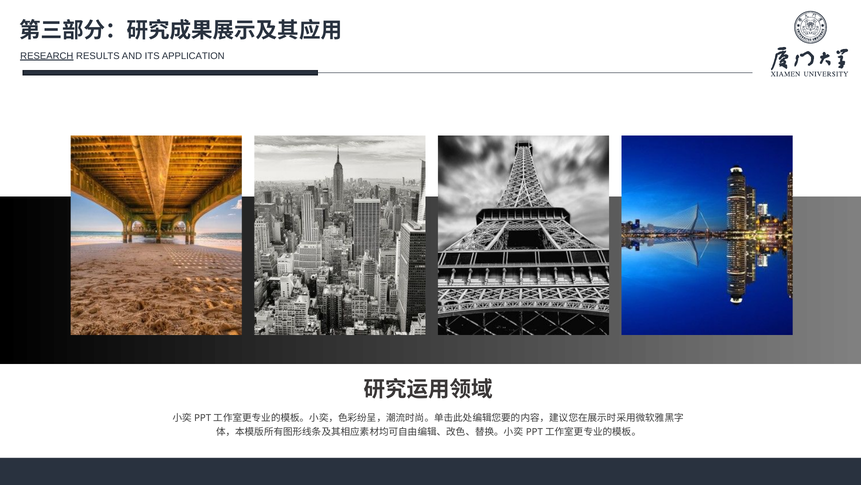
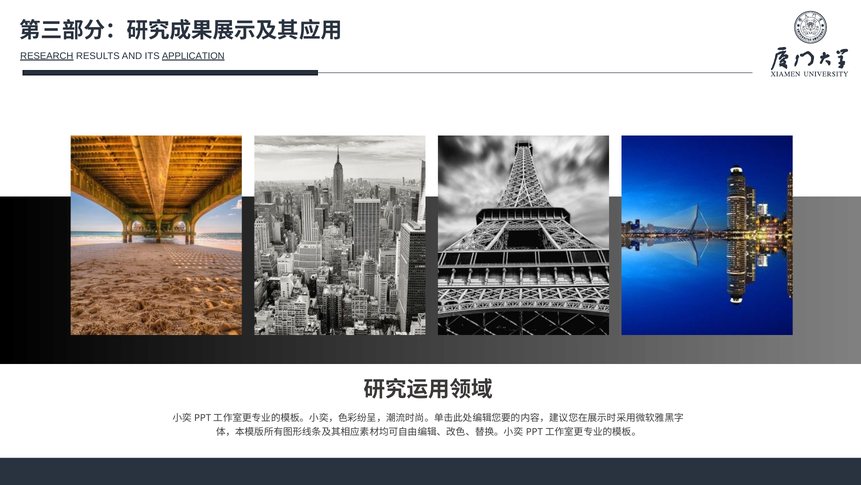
APPLICATION underline: none -> present (193, 56)
